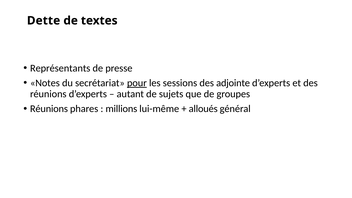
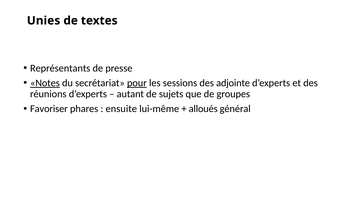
Dette: Dette -> Unies (44, 21)
Notes underline: none -> present (45, 83)
Réunions: Réunions -> Favoriser (49, 109)
millions: millions -> ensuite (121, 109)
